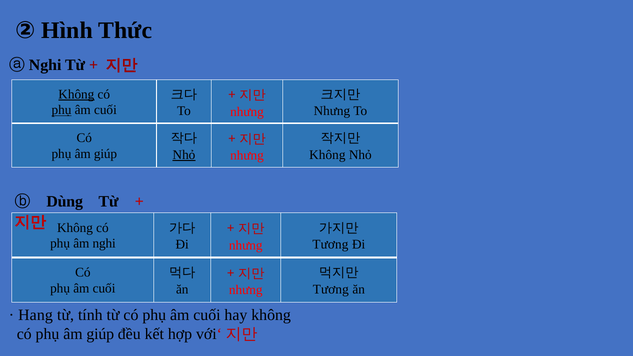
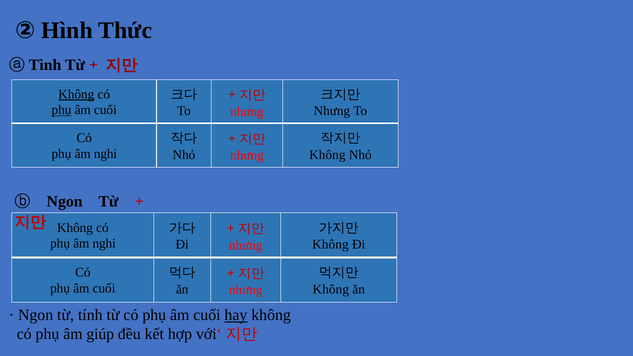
Nghi: Nghi -> Tình (45, 65)
giúp: giúp -> nghi (106, 154)
Nhỏ underline: present -> none (184, 155)
Dùng: Dùng -> Ngon (65, 202)
Tương: Tương -> Không (330, 245)
Tương: Tương -> Không (331, 289)
Hang: Hang -> Ngon (36, 315)
hay underline: none -> present (236, 315)
